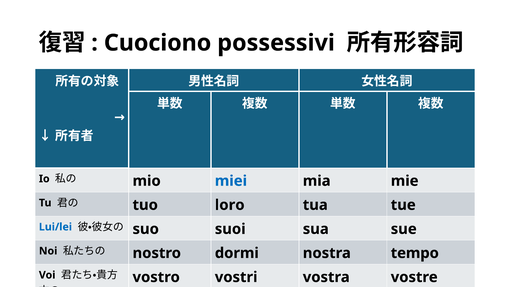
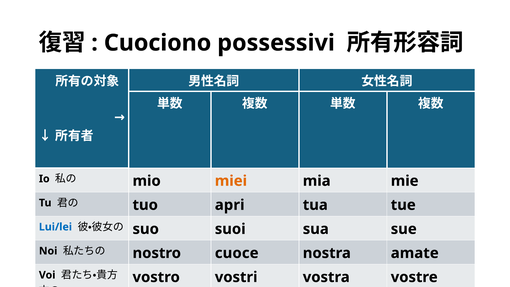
miei colour: blue -> orange (231, 181)
tuo loro: loro -> apri (230, 205)
dormi: dormi -> cuoce (237, 253)
tempo: tempo -> amate (415, 253)
